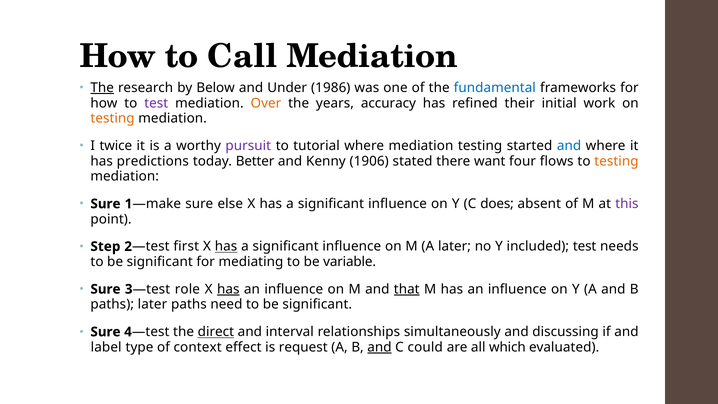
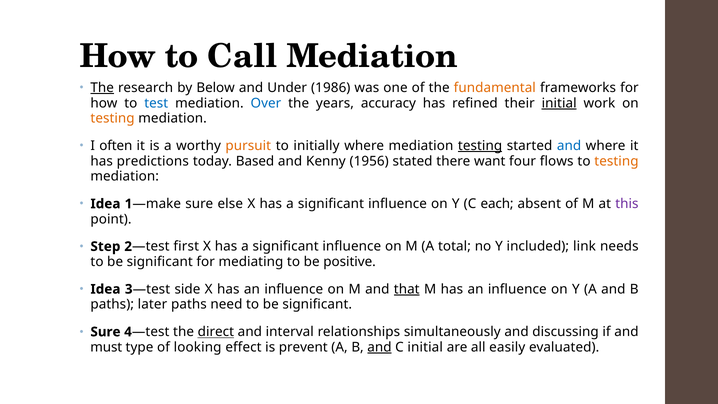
fundamental colour: blue -> orange (495, 88)
test colour: purple -> blue (156, 103)
Over colour: orange -> blue (266, 103)
initial underline: none -> present (559, 103)
twice: twice -> often (116, 146)
pursuit colour: purple -> orange (248, 146)
tutorial: tutorial -> initially (316, 146)
testing underline: none -> present (480, 146)
Better: Better -> Based (255, 161)
1906: 1906 -> 1956 (369, 161)
Sure: Sure -> Idea (105, 204)
does: does -> each (497, 204)
has underline: present -> none (226, 246)
A later: later -> total (454, 246)
included test: test -> link (585, 246)
variable: variable -> positive (350, 262)
Sure: Sure -> Idea (105, 289)
role: role -> side (187, 289)
has underline: present -> none (228, 289)
label: label -> must (106, 347)
context: context -> looking (198, 347)
request: request -> prevent (303, 347)
C could: could -> initial (425, 347)
which: which -> easily (507, 347)
